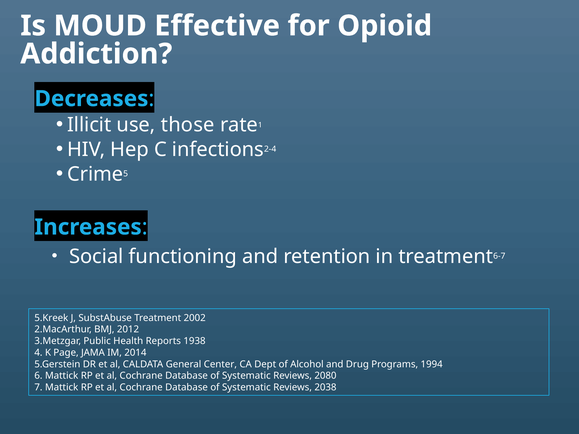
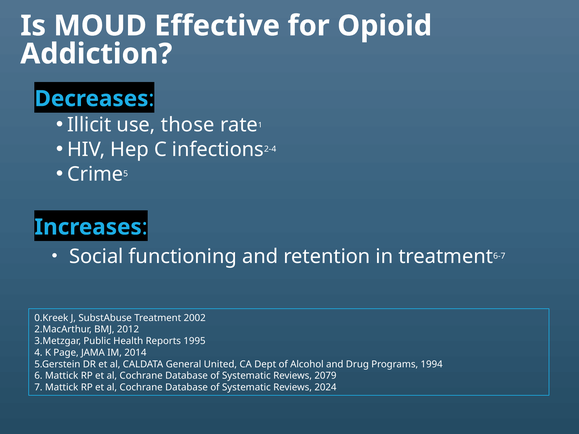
5.Kreek: 5.Kreek -> 0.Kreek (51, 318)
1938: 1938 -> 1995 (194, 341)
Center: Center -> United (220, 364)
2080: 2080 -> 2079 (325, 376)
2038: 2038 -> 2024 (325, 388)
